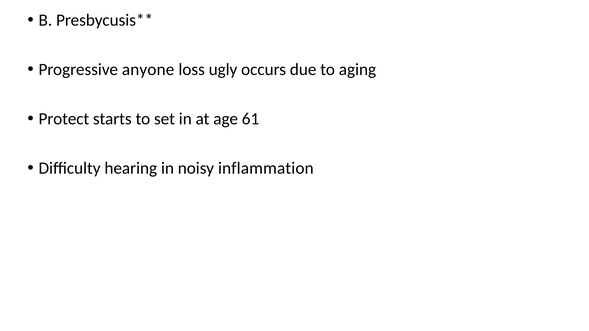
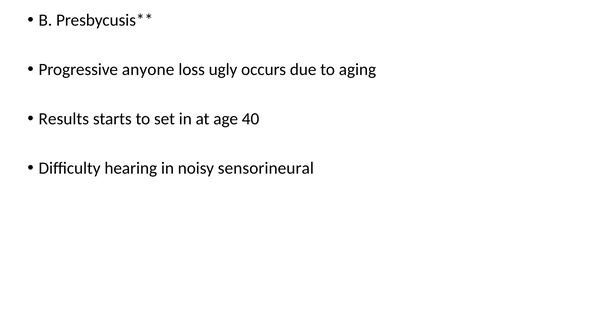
Protect: Protect -> Results (64, 119)
61: 61 -> 40 (251, 119)
inflammation: inflammation -> sensorineural (266, 168)
